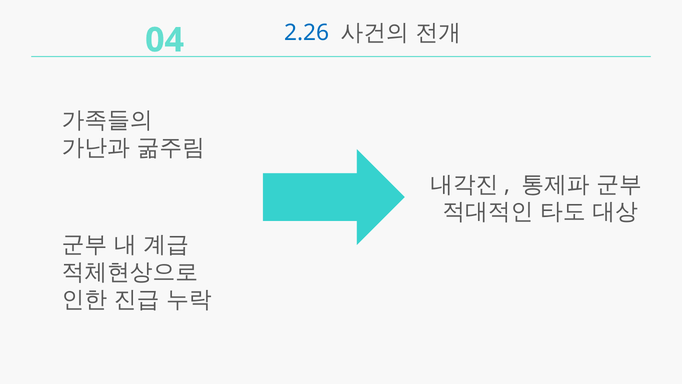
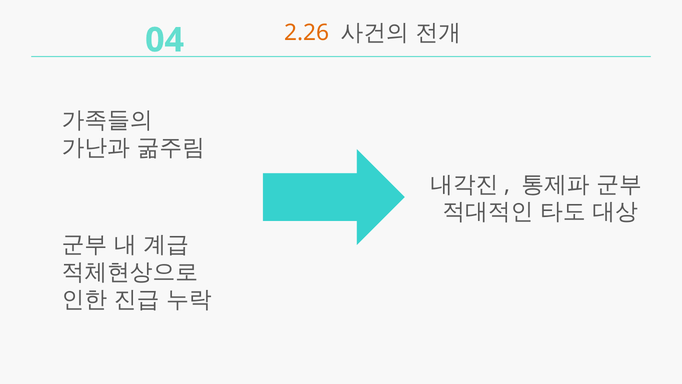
2.26 colour: blue -> orange (307, 33)
